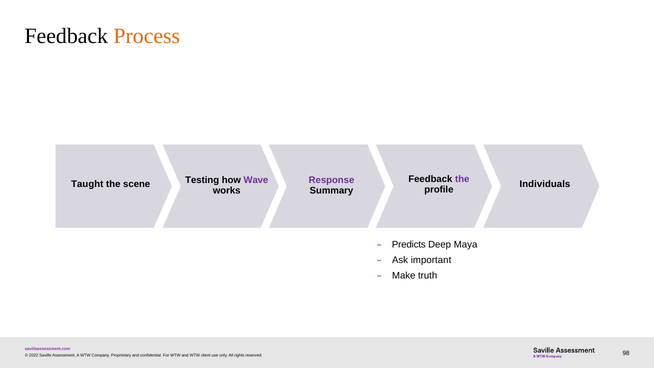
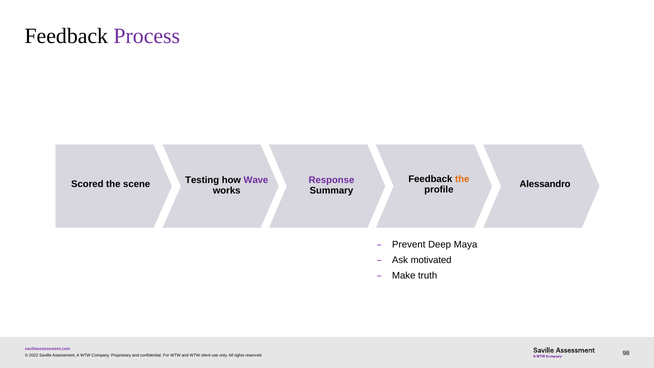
Process colour: orange -> purple (147, 36)
the colour: purple -> orange (462, 179)
Taught: Taught -> Scored (87, 184)
Individuals: Individuals -> Alessandro (545, 184)
Predicts: Predicts -> Prevent (409, 245)
important: important -> motivated (431, 260)
